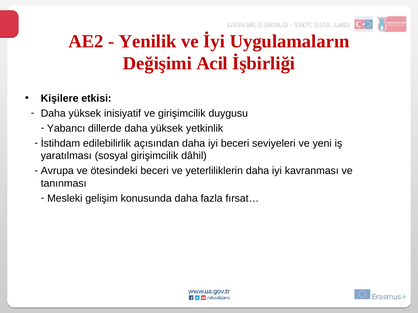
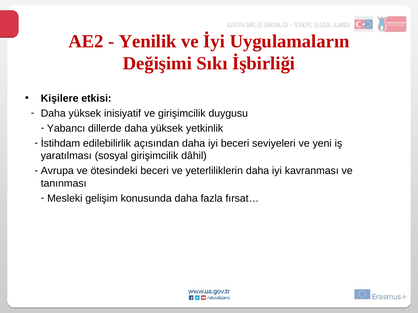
Acil: Acil -> Sıkı (212, 64)
